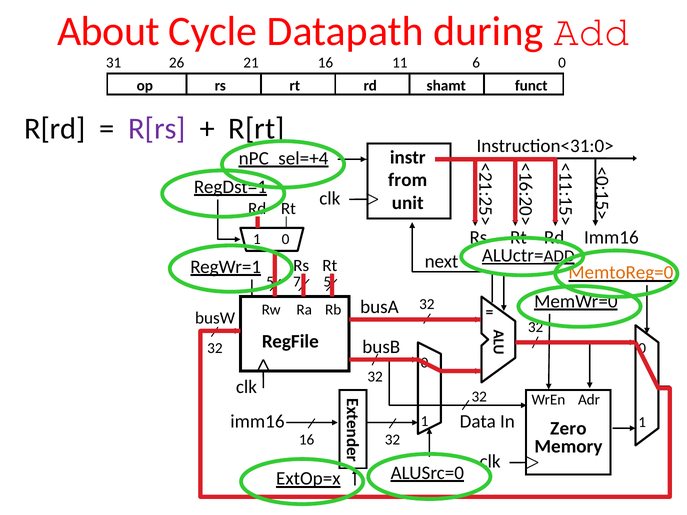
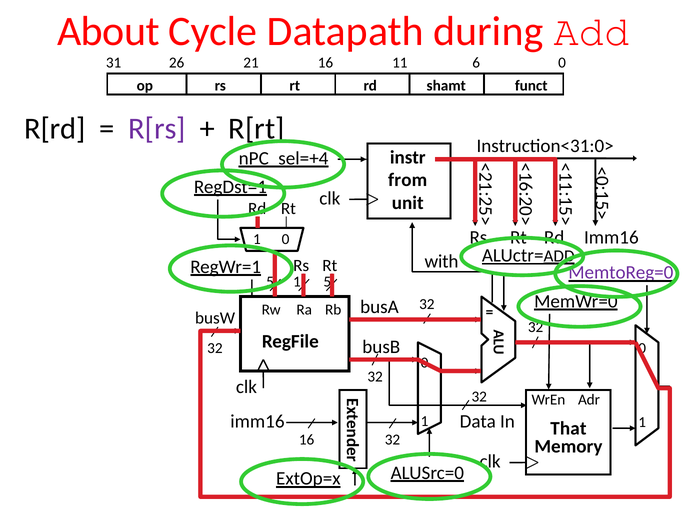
next: next -> with (442, 261)
MemtoReg=0 colour: orange -> purple (621, 273)
7: 7 -> 1 (297, 282)
Zero: Zero -> That (568, 429)
